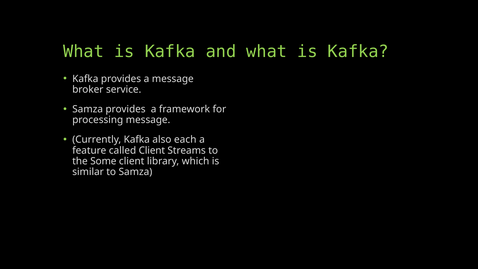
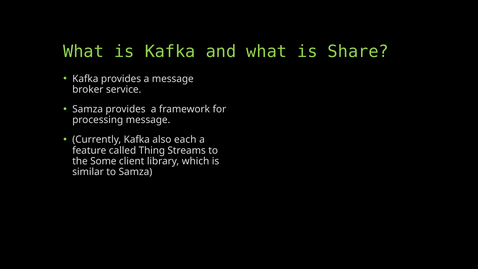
and what is Kafka: Kafka -> Share (358, 52)
called Client: Client -> Thing (152, 150)
